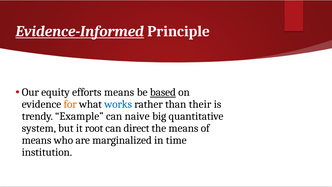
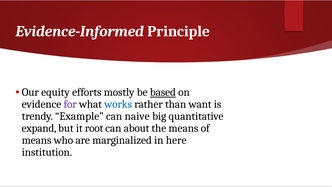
Evidence-Informed underline: present -> none (80, 31)
efforts means: means -> mostly (119, 92)
for colour: orange -> purple (70, 104)
their: their -> want (200, 104)
system: system -> expand (39, 128)
direct: direct -> about (137, 128)
time: time -> here (176, 140)
